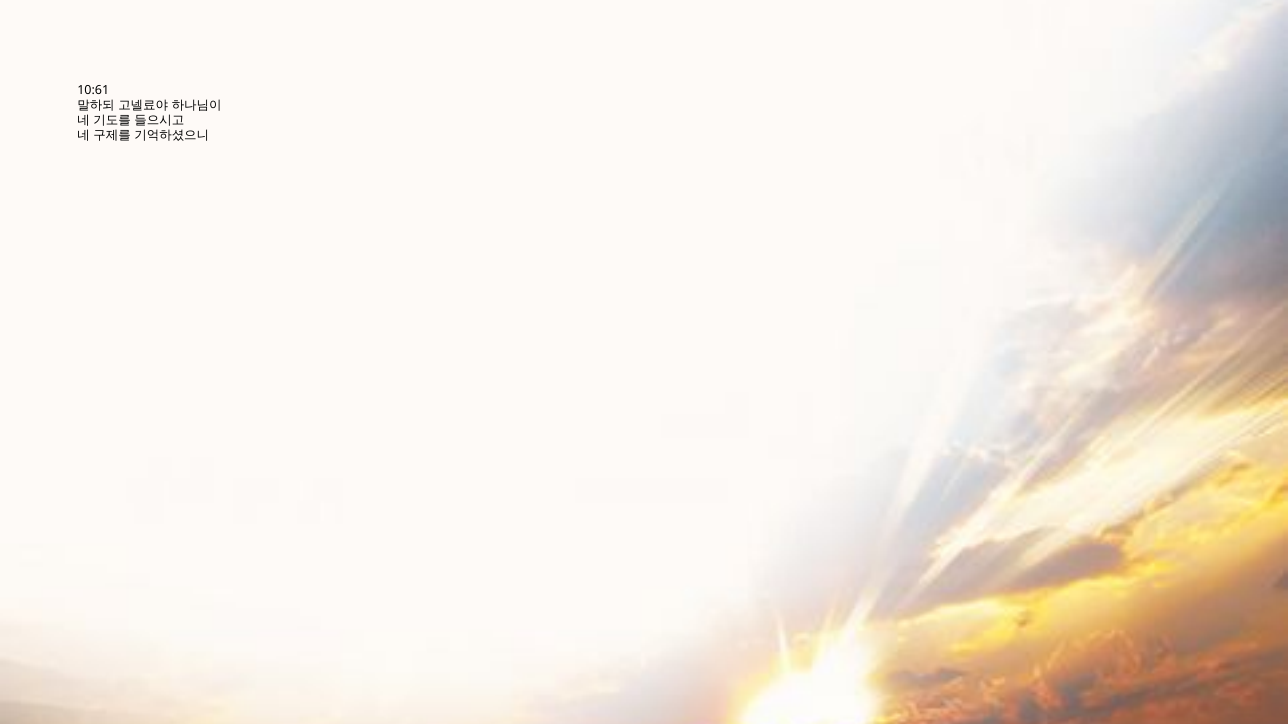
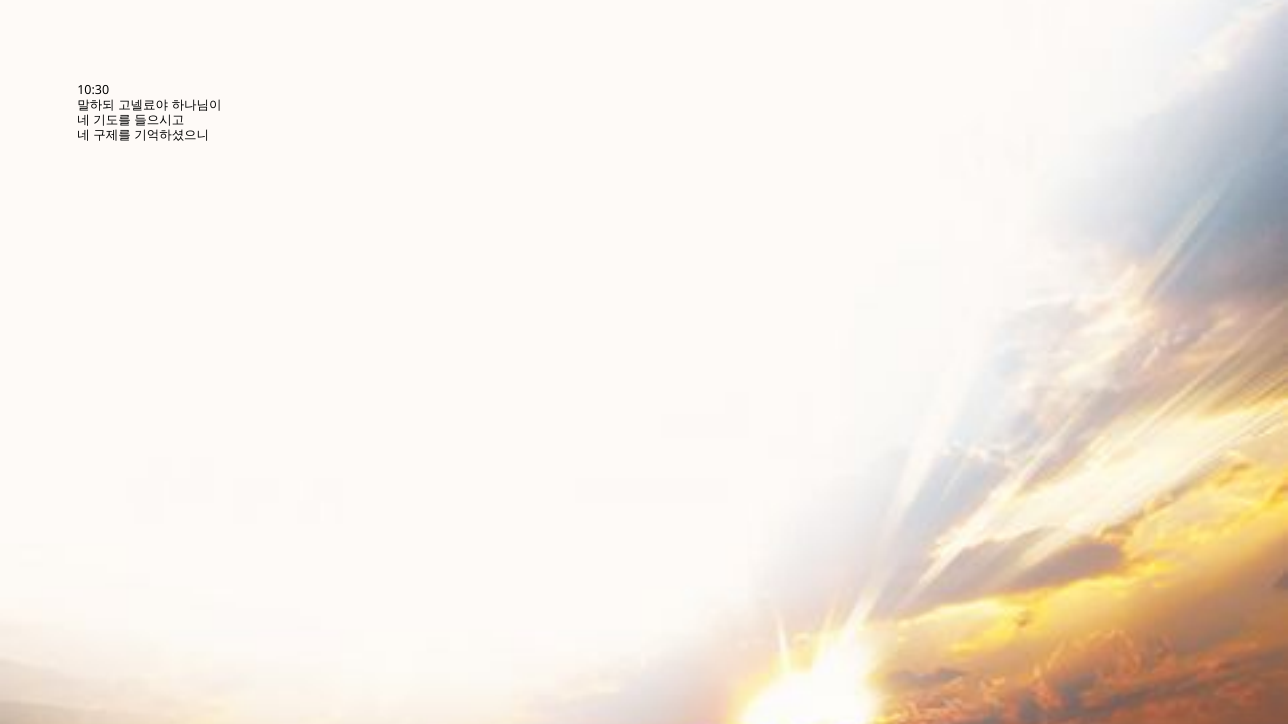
10:61: 10:61 -> 10:30 (93, 90)
